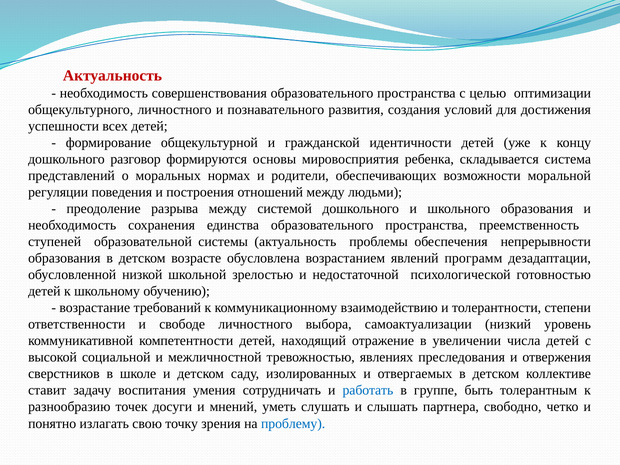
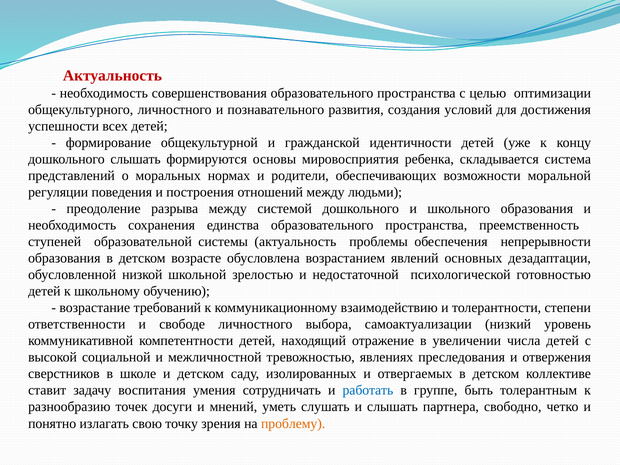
дошкольного разговор: разговор -> слышать (136, 159)
программ: программ -> основных (473, 258)
проблему colour: blue -> orange (293, 423)
